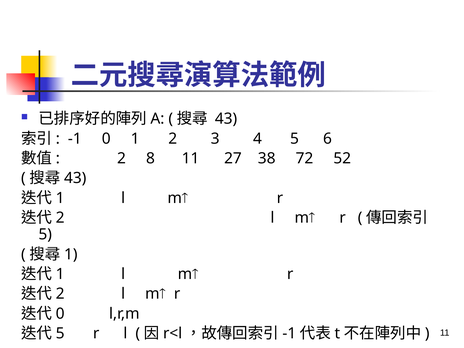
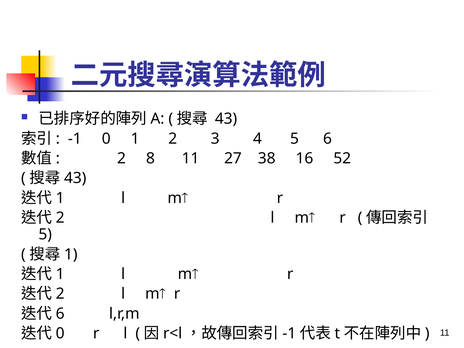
72: 72 -> 16 (304, 158)
0: 0 -> 6 (60, 314)
5: 5 -> 0 (60, 333)
